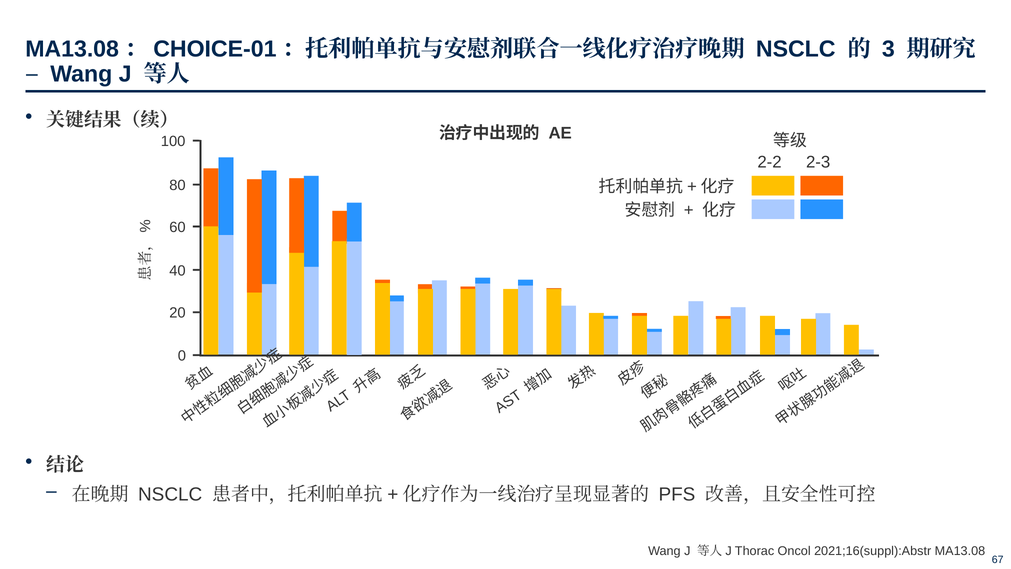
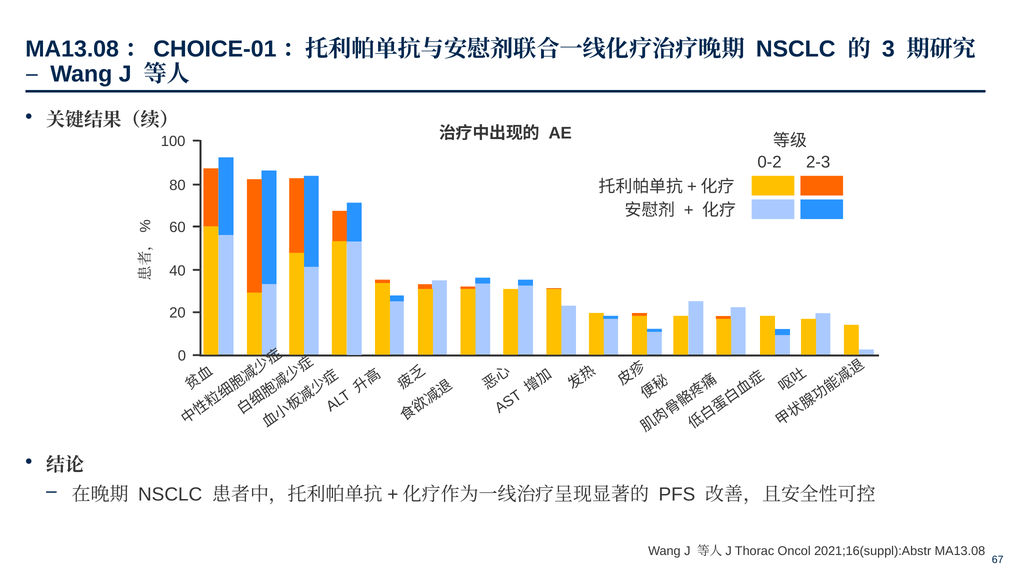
2-2: 2-2 -> 0-2 (770, 162)
